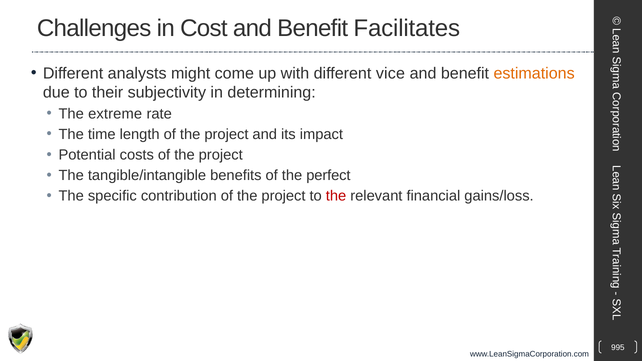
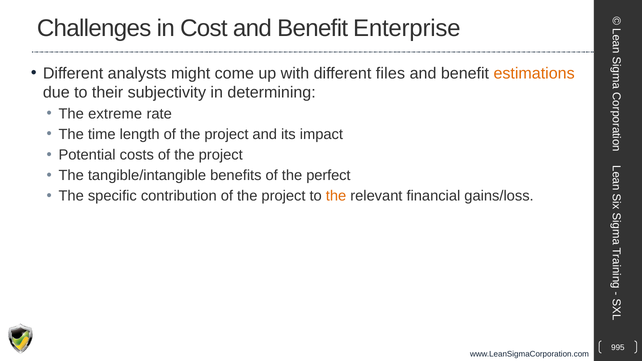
Facilitates: Facilitates -> Enterprise (407, 29)
vice: vice -> files (390, 73)
the colour: red -> orange (336, 196)
